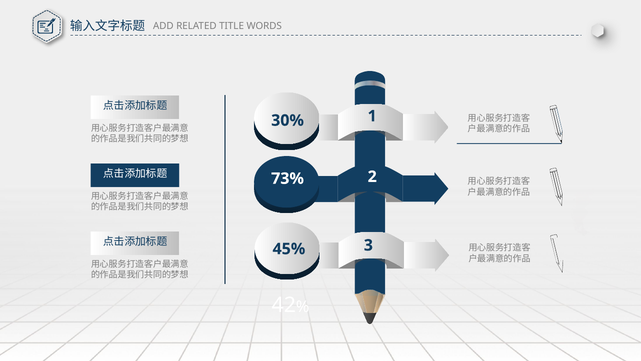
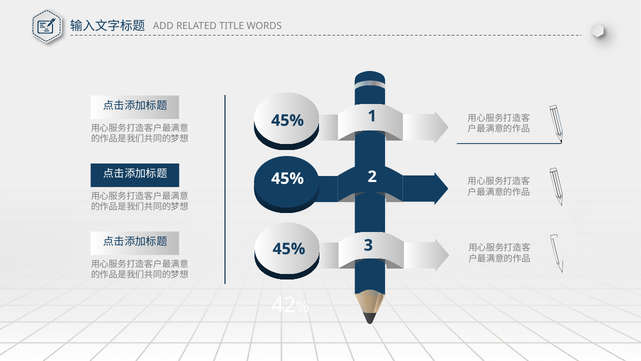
30%: 30% -> 45% (288, 120)
73%: 73% -> 45% (288, 178)
